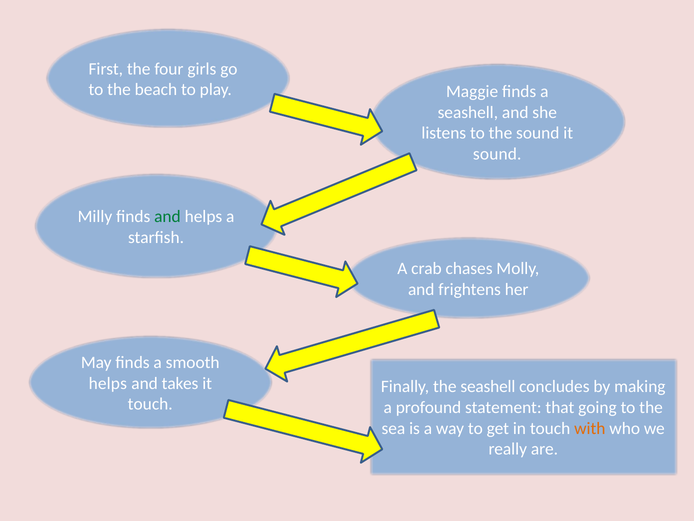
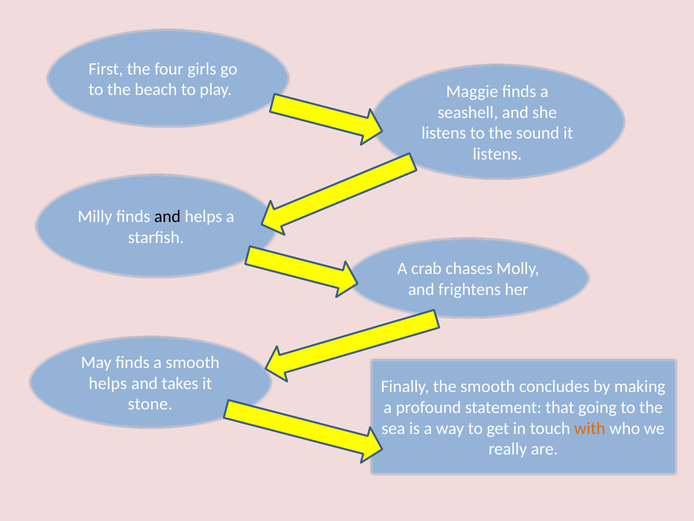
sound: sound -> listens (497, 154)
and colour: green -> black (167, 216)
the seashell: seashell -> smooth (488, 386)
touch: touch -> stone (150, 404)
